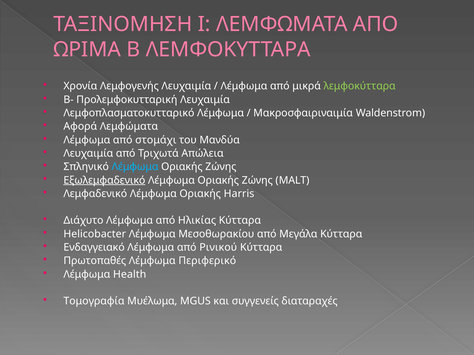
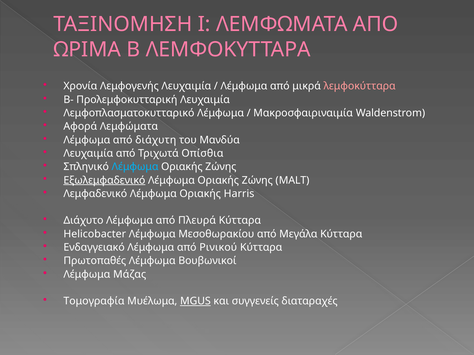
λεμφοκύτταρα colour: light green -> pink (360, 86)
στομάχι: στομάχι -> διάχυτη (156, 140)
Απώλεια: Απώλεια -> Οπίσθια (202, 154)
Ηλικίας: Ηλικίας -> Πλευρά (197, 221)
Περιφερικό: Περιφερικό -> Βουβωνικοί (207, 261)
Health: Health -> Μάζας (130, 275)
MGUS underline: none -> present (195, 302)
